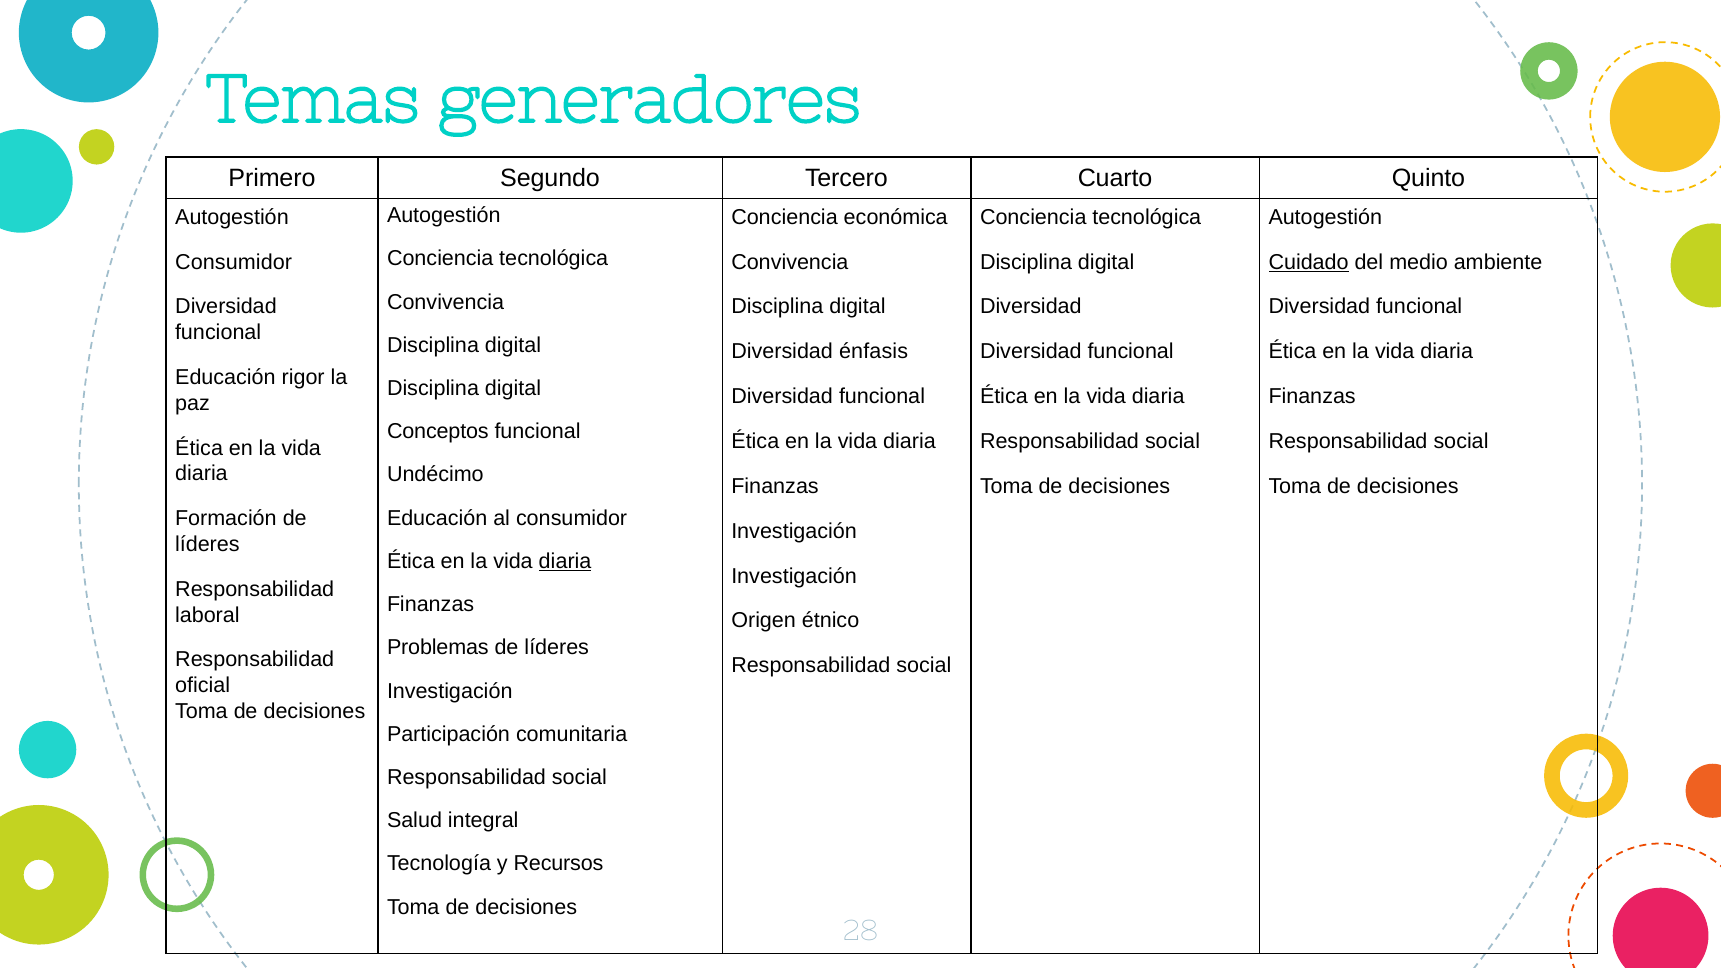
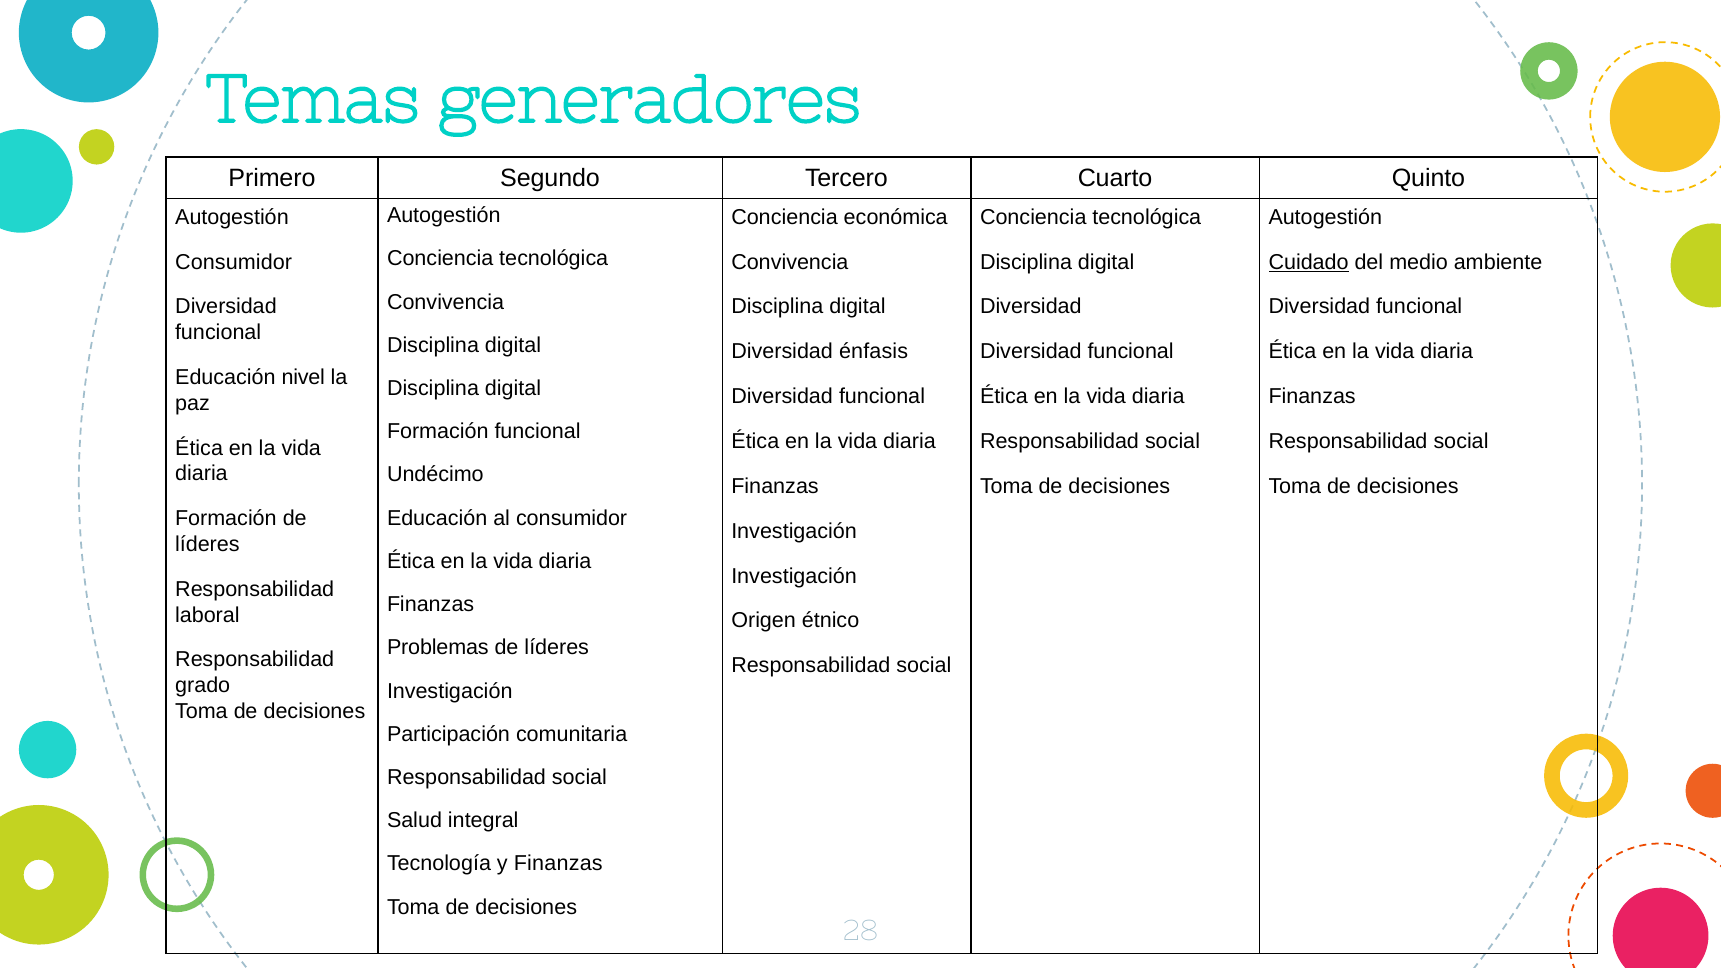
rigor: rigor -> nivel (303, 377)
Conceptos: Conceptos -> Formación (438, 432)
diaria underline: present -> none (565, 561)
oficial: oficial -> grado (203, 686)
y Recursos: Recursos -> Finanzas (558, 864)
